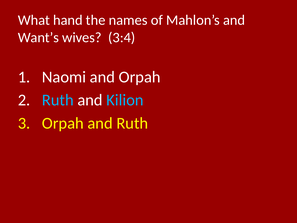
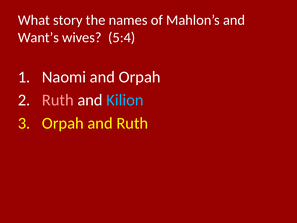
hand: hand -> story (68, 20)
3:4: 3:4 -> 5:4 (122, 37)
Ruth colour: light blue -> pink (58, 100)
